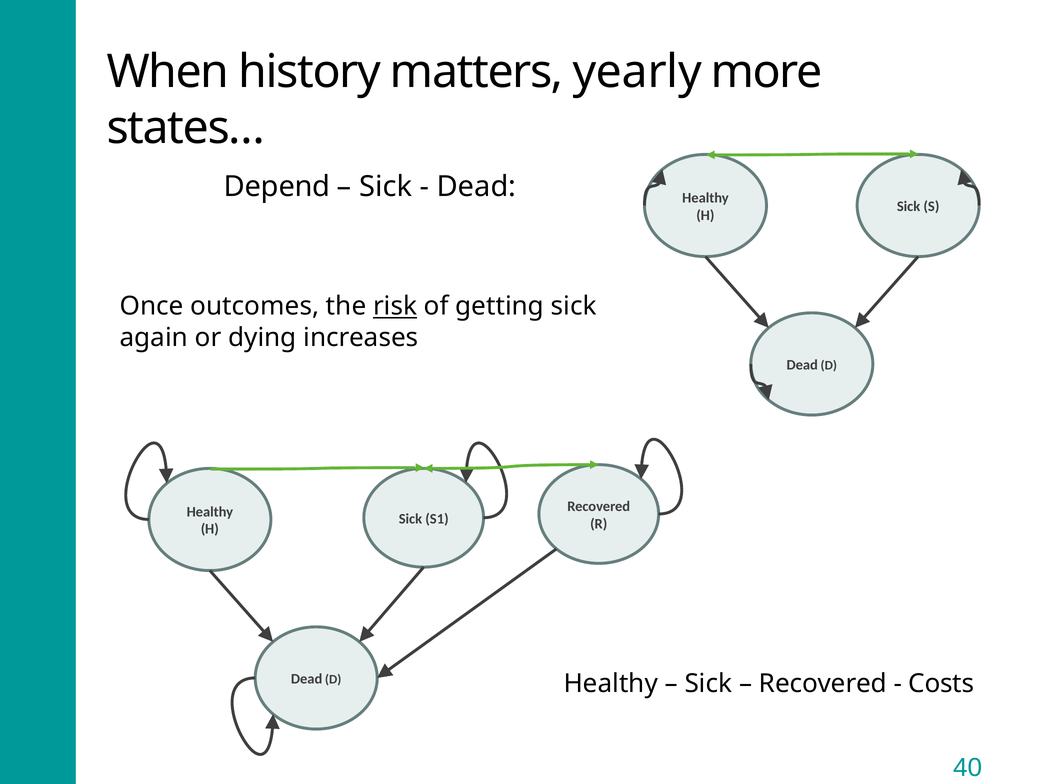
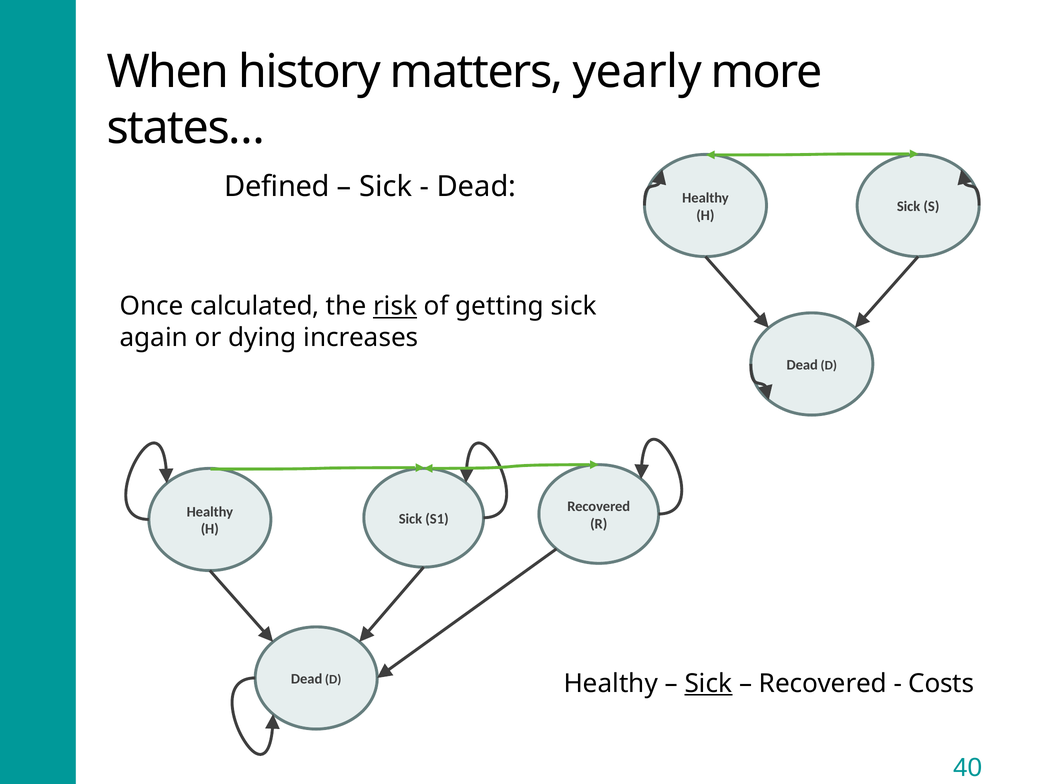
Depend: Depend -> Defined (277, 187)
outcomes: outcomes -> calculated (255, 307)
Sick underline: none -> present (708, 684)
